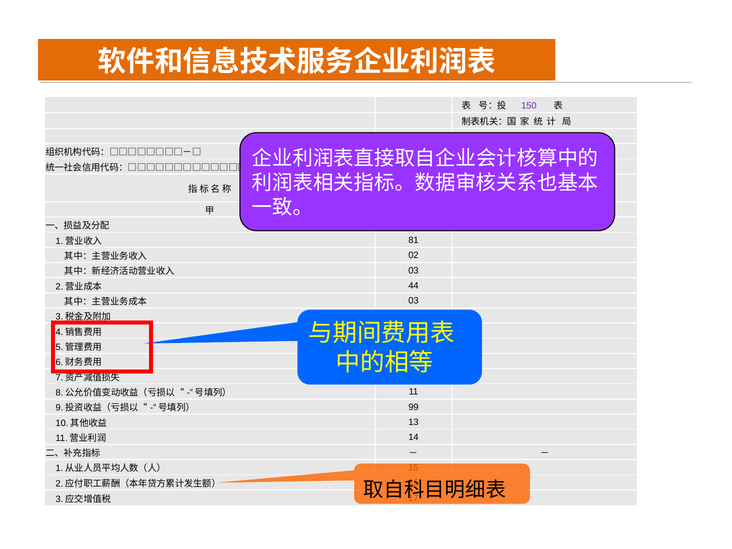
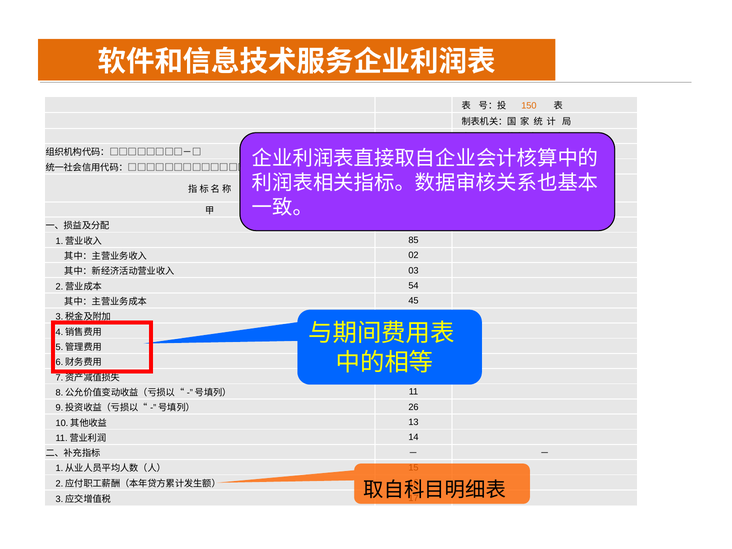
150 colour: purple -> orange (529, 106)
81: 81 -> 85 (413, 240)
44: 44 -> 54 (413, 286)
03: 03 -> 45 (413, 301)
99: 99 -> 26 (413, 407)
